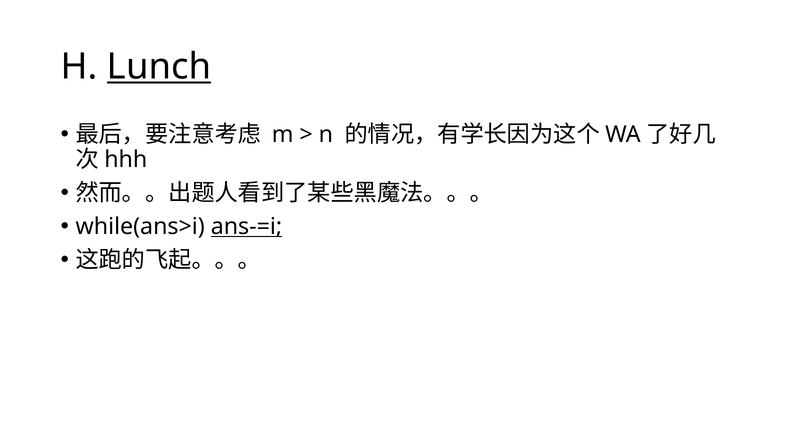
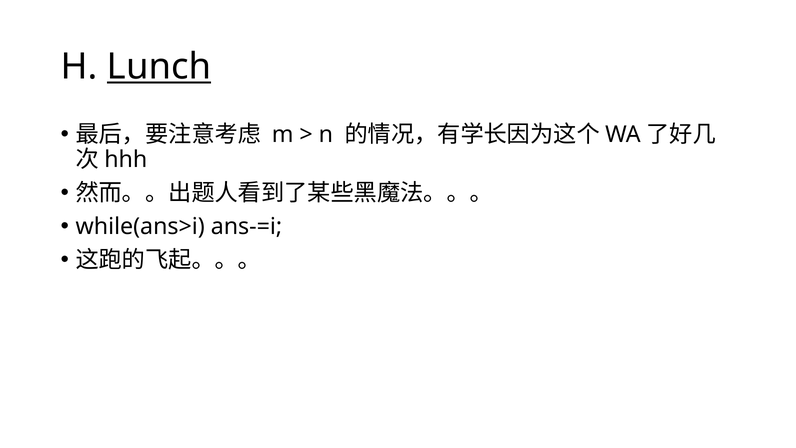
ans-=i underline: present -> none (246, 226)
